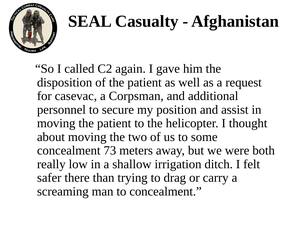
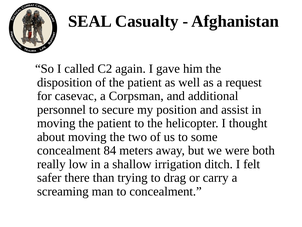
73: 73 -> 84 (110, 150)
